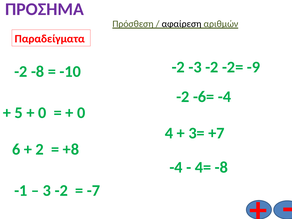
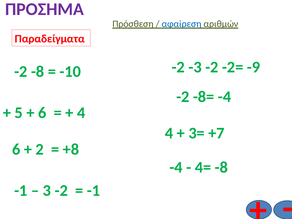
αφαίρεση colour: black -> blue (182, 24)
-6=: -6= -> -8= (204, 97)
0: 0 -> 6 (42, 113)
0: 0 -> 4 (81, 113)
-7: -7 -> -1 (93, 190)
